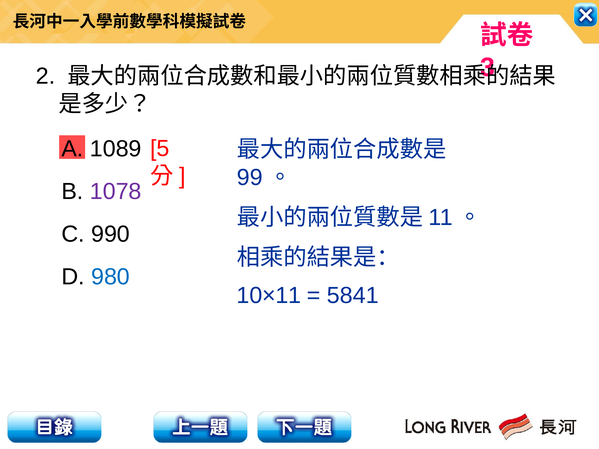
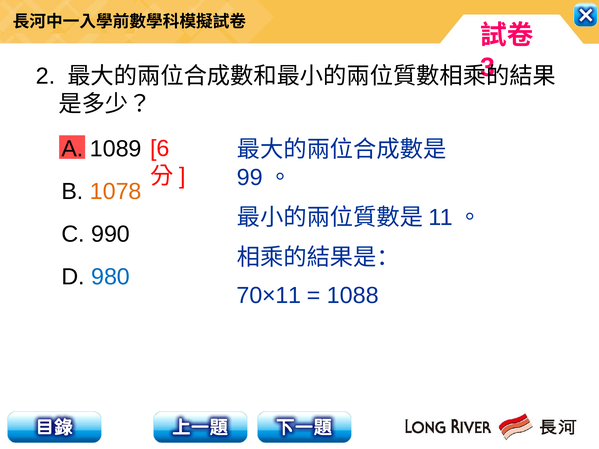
5: 5 -> 6 (160, 148)
1078 colour: purple -> orange (116, 192)
10×11: 10×11 -> 70×11 (269, 296)
5841: 5841 -> 1088 (353, 296)
